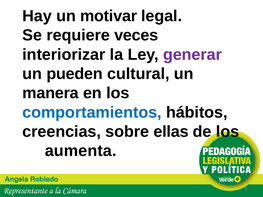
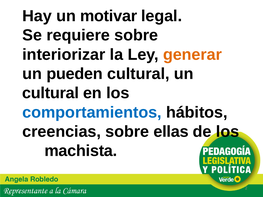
requiere veces: veces -> sobre (136, 35)
generar colour: purple -> orange (192, 55)
manera: manera -> cultural (51, 93)
aumenta: aumenta -> machista (81, 151)
